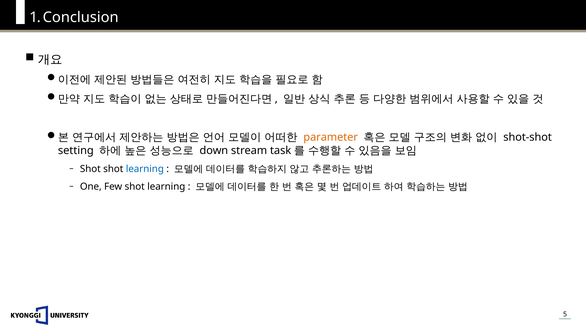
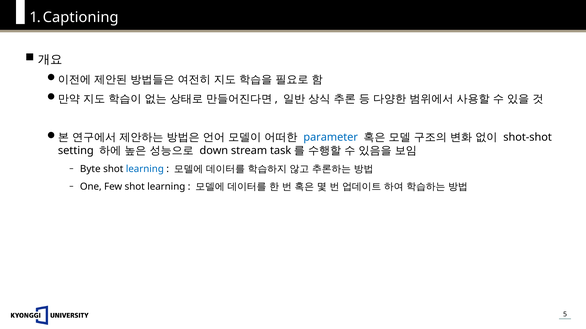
Conclusion: Conclusion -> Captioning (81, 17)
parameter colour: orange -> blue (331, 138)
Shot: Shot -> Byte (90, 169)
